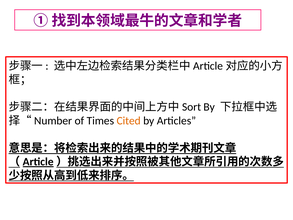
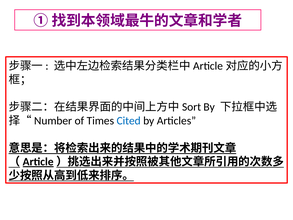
Cited colour: orange -> blue (129, 121)
